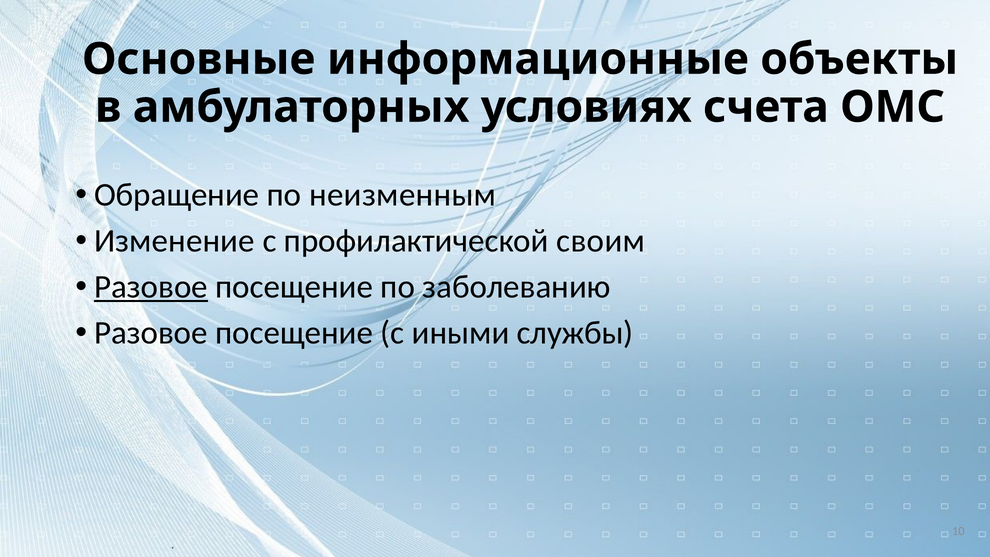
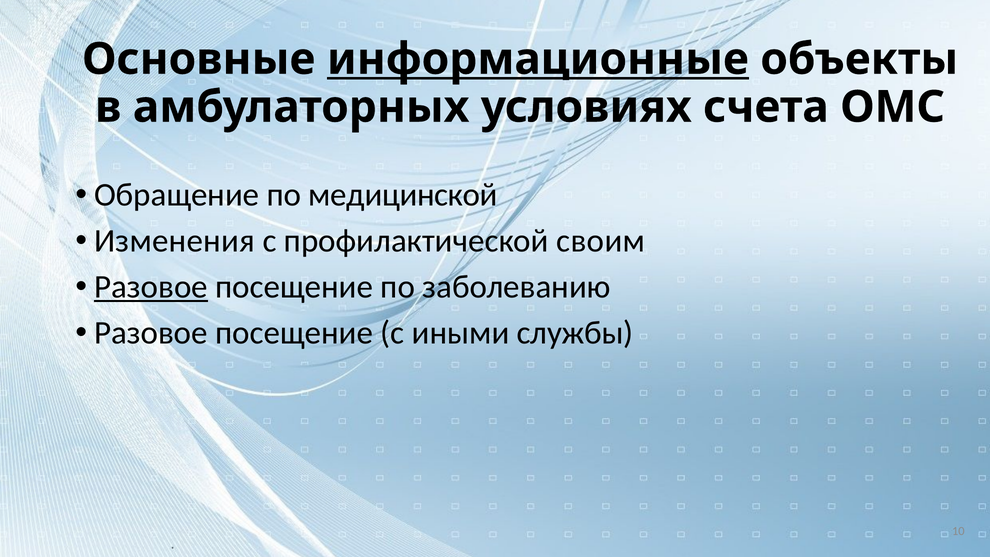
информационные underline: none -> present (538, 59)
неизменным: неизменным -> медицинской (403, 195)
Изменение: Изменение -> Изменения (174, 241)
